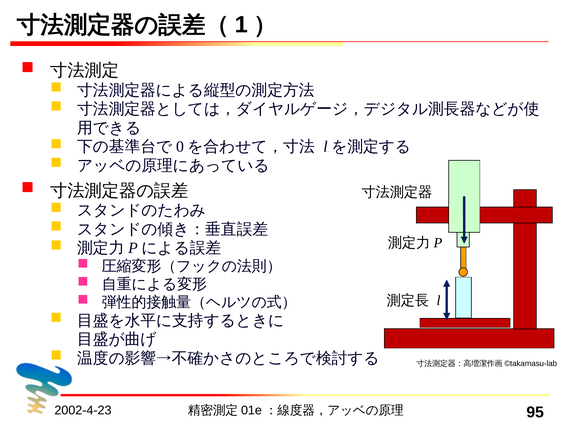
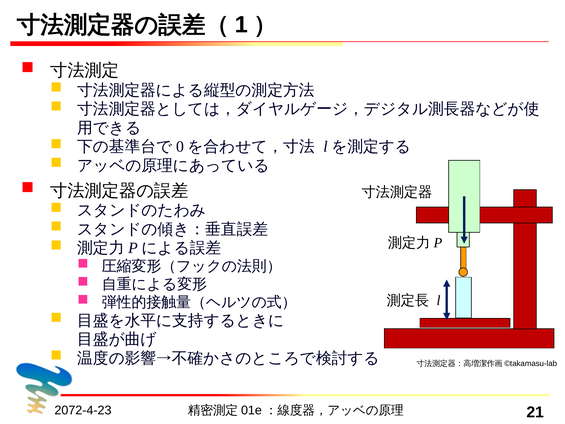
2002-4-23: 2002-4-23 -> 2072-4-23 (83, 410)
95: 95 -> 21 (535, 412)
